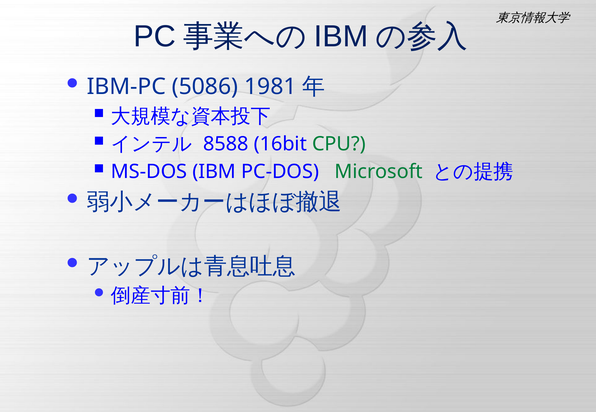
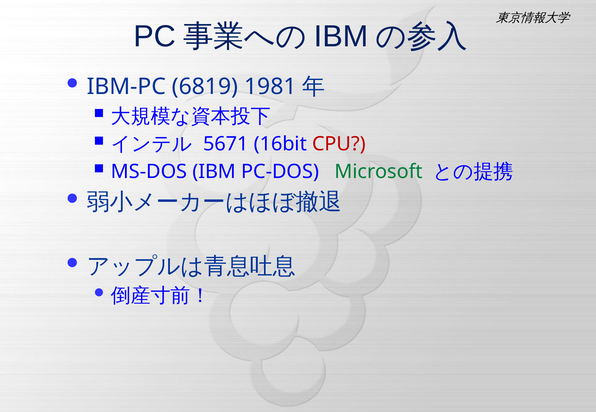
5086: 5086 -> 6819 (205, 87)
8588: 8588 -> 5671 (226, 144)
CPU colour: green -> red (339, 144)
